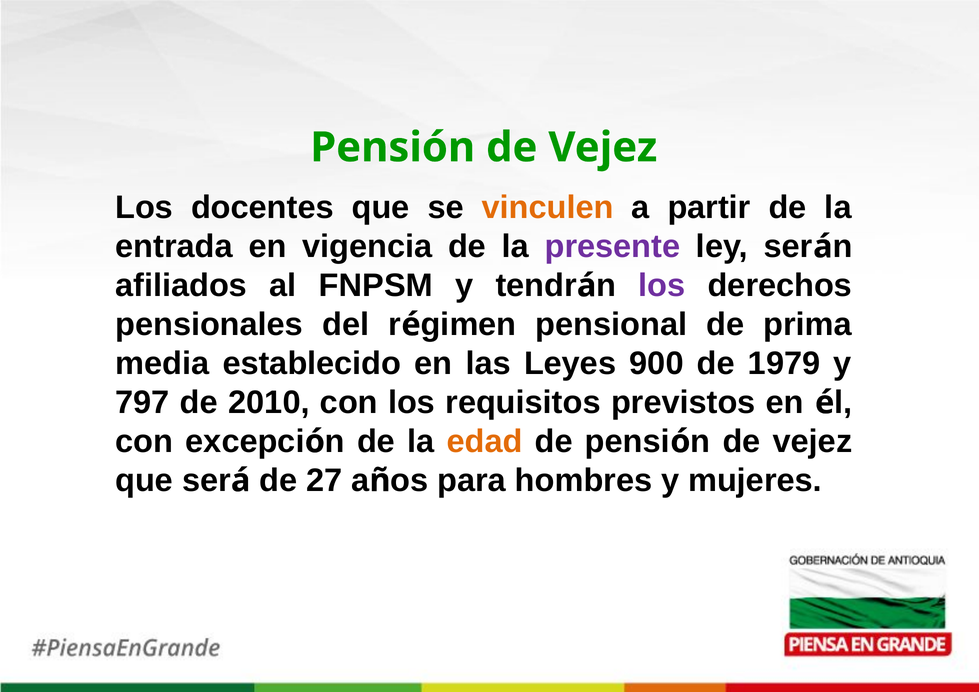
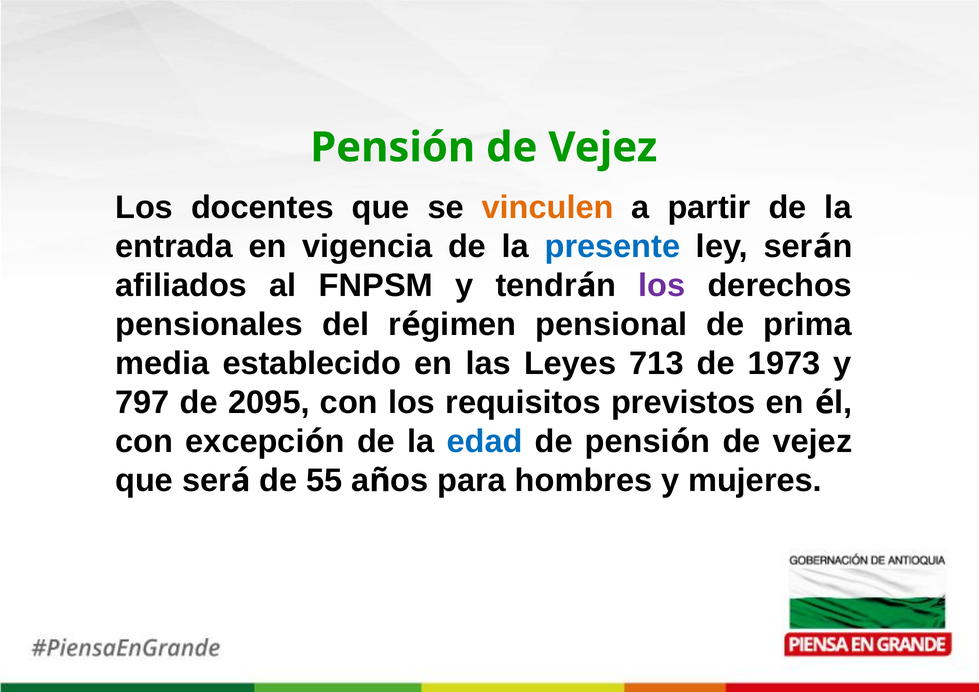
presente colour: purple -> blue (613, 247)
900: 900 -> 713 (656, 364)
1979: 1979 -> 1973 (784, 364)
2010: 2010 -> 2095 (269, 403)
edad colour: orange -> blue (485, 442)
27: 27 -> 55 (324, 481)
